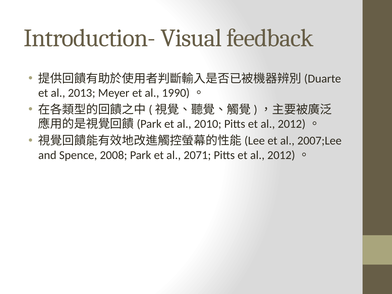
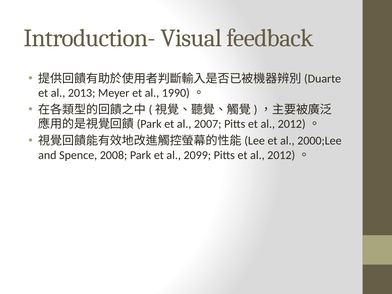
2010: 2010 -> 2007 (208, 124)
2007;Lee: 2007;Lee -> 2000;Lee (319, 141)
2071: 2071 -> 2099 (197, 155)
